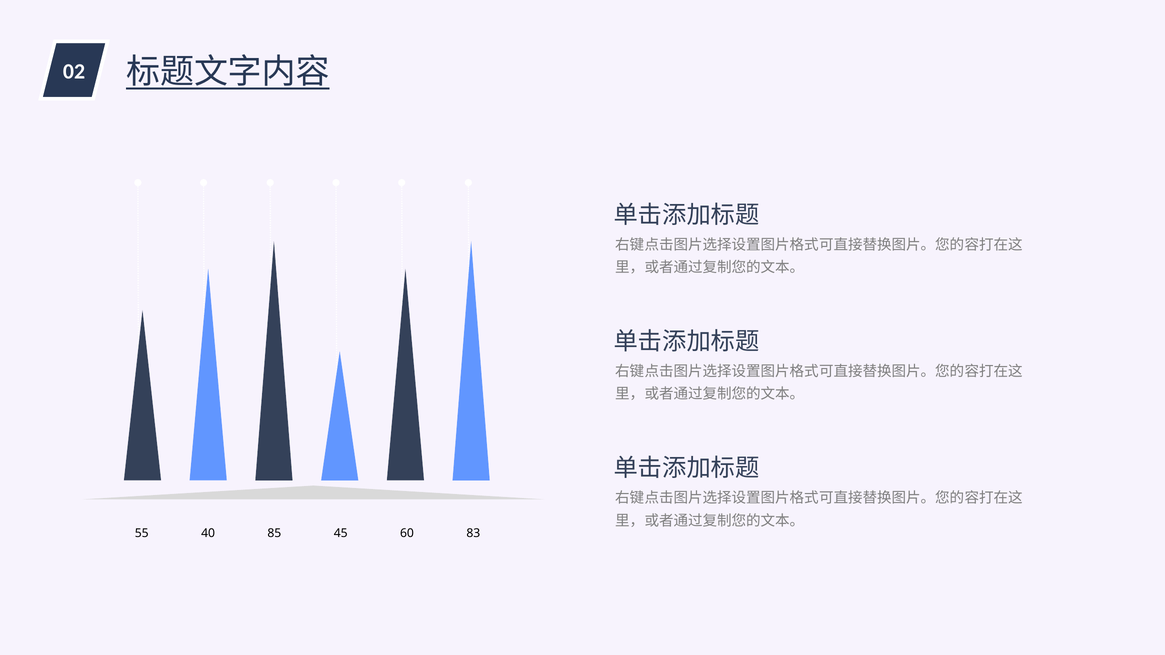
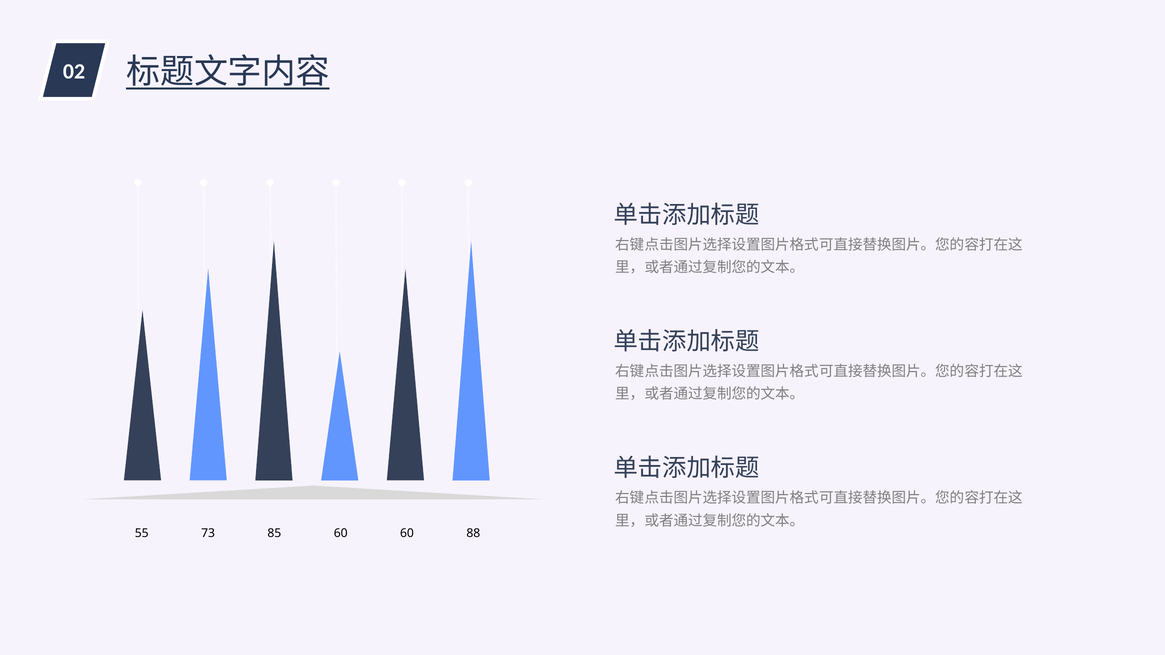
40: 40 -> 73 (208, 533)
85 45: 45 -> 60 (341, 533)
83: 83 -> 88 (473, 533)
